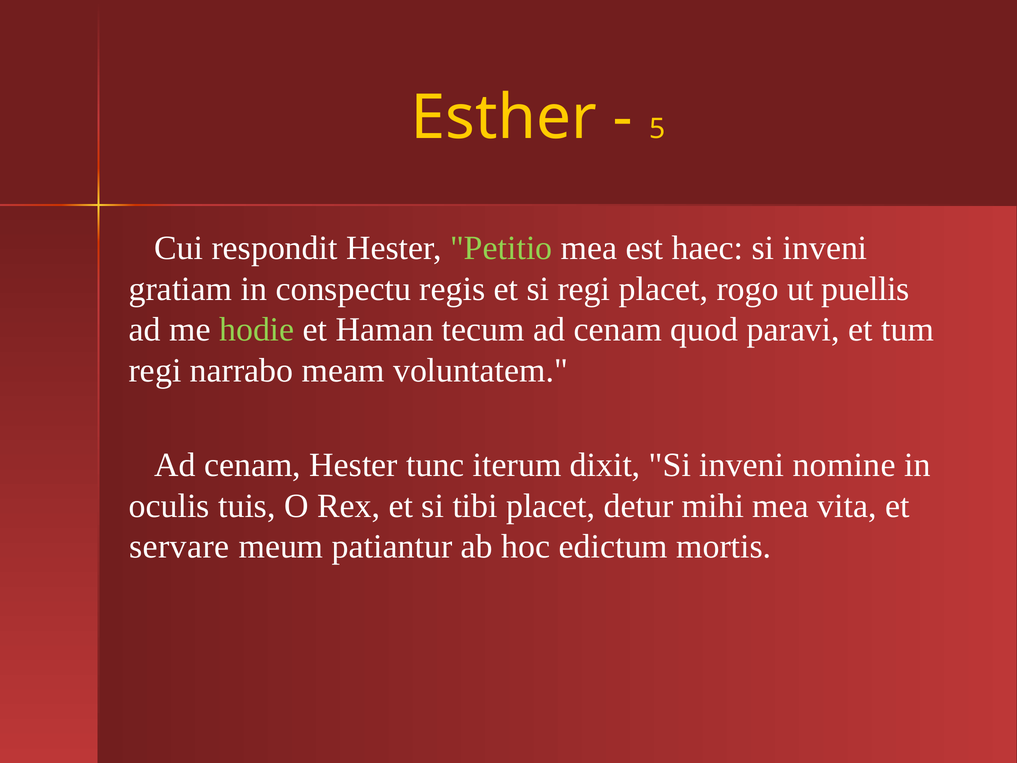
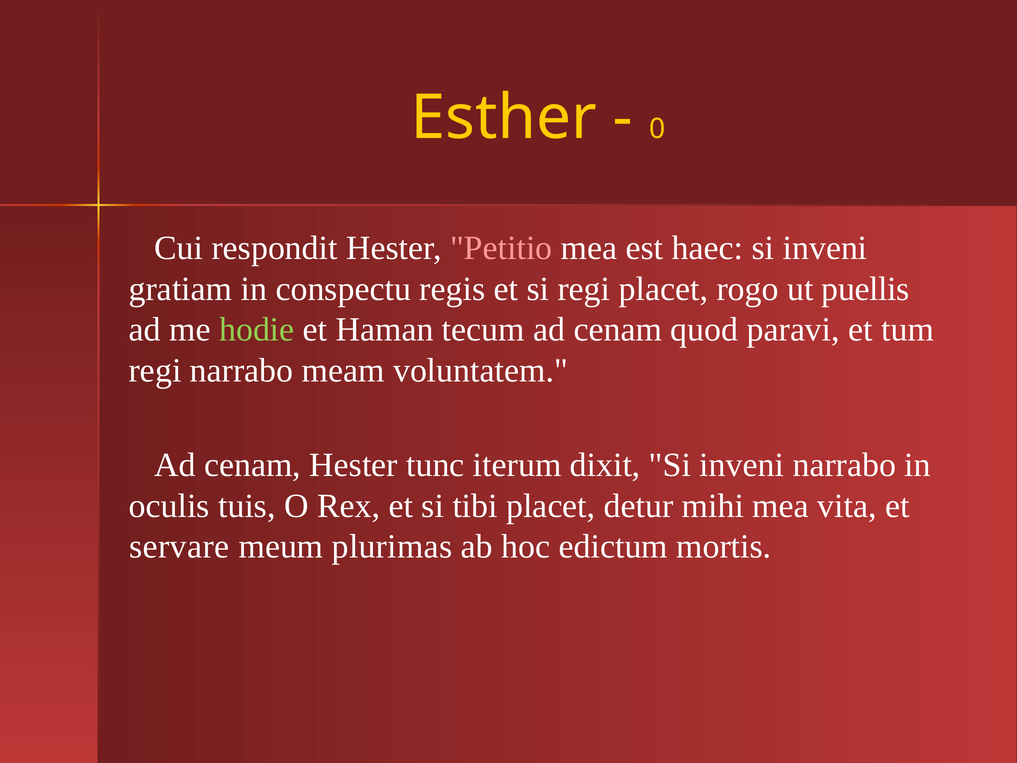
5: 5 -> 0 (657, 129)
Petitio colour: light green -> pink (501, 248)
inveni nomine: nomine -> narrabo (844, 465)
patiantur: patiantur -> plurimas (392, 546)
